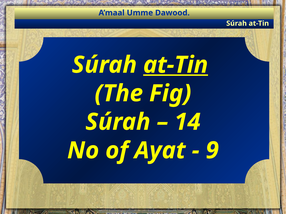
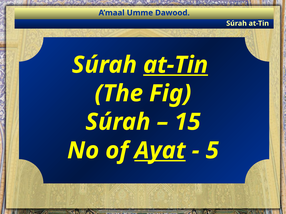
14: 14 -> 15 (187, 122)
Ayat underline: none -> present (160, 151)
9: 9 -> 5 (212, 151)
